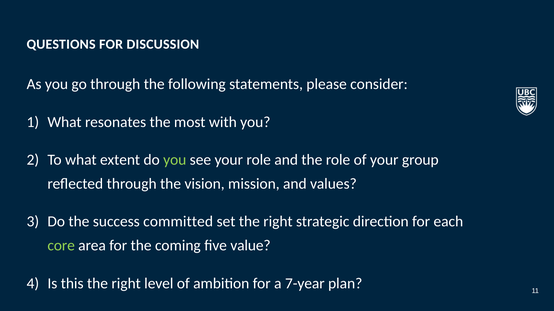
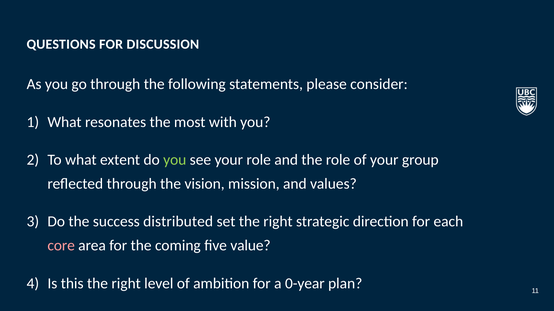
committed: committed -> distributed (178, 222)
core colour: light green -> pink (61, 246)
7-year: 7-year -> 0-year (305, 284)
